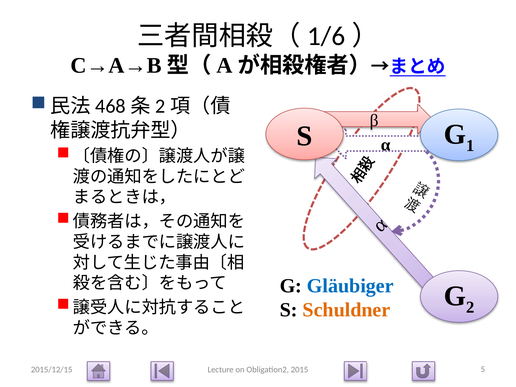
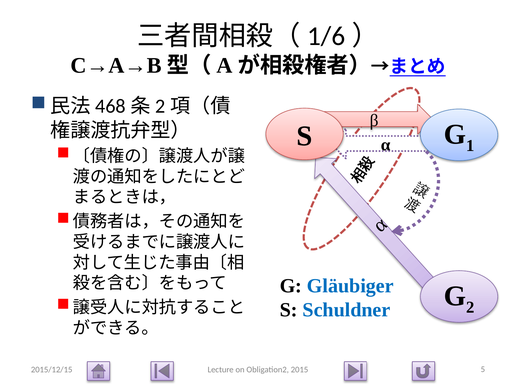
Schuldner colour: orange -> blue (346, 310)
